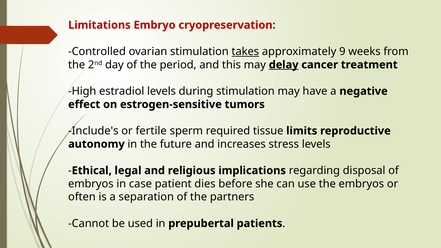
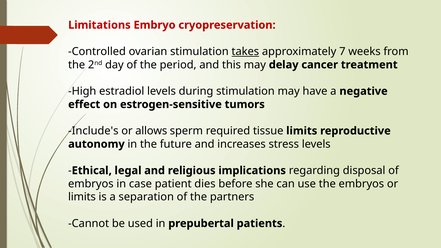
9: 9 -> 7 (342, 52)
delay underline: present -> none (284, 65)
fertile: fertile -> allows (151, 131)
often: often -> limits (82, 197)
